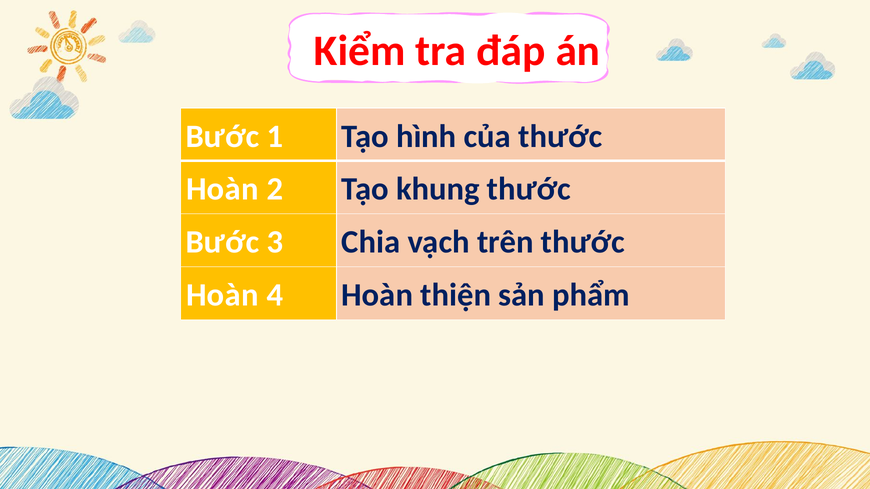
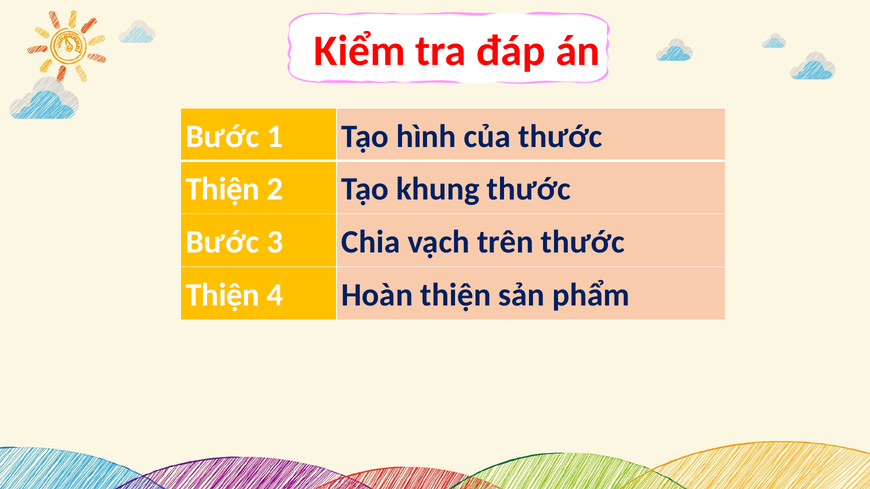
Hoàn: Hoàn -> Thiện (223, 189)
Hoàn: Hoàn -> Thiện (223, 295)
